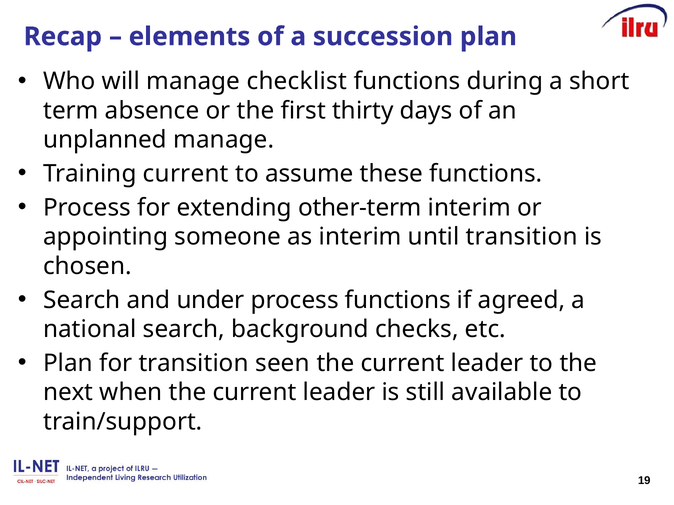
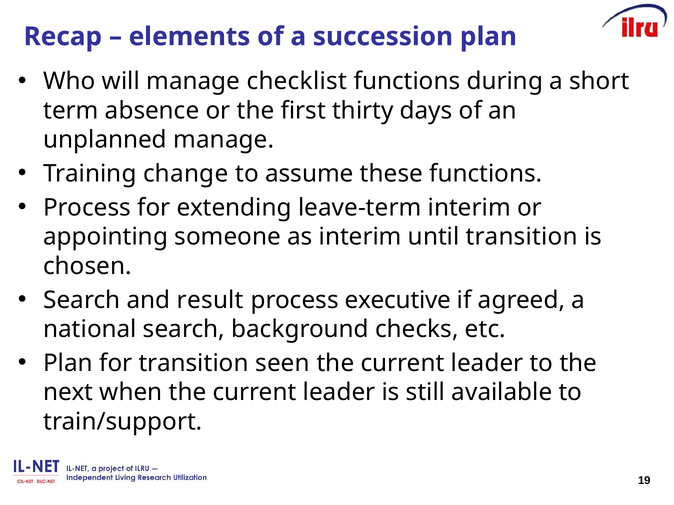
Training current: current -> change (186, 174)
other-term: other-term -> leave-term (360, 208)
under: under -> result (210, 300)
process functions: functions -> executive (398, 300)
